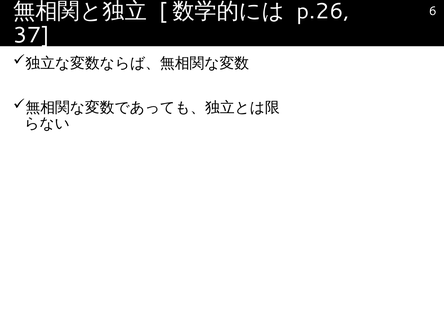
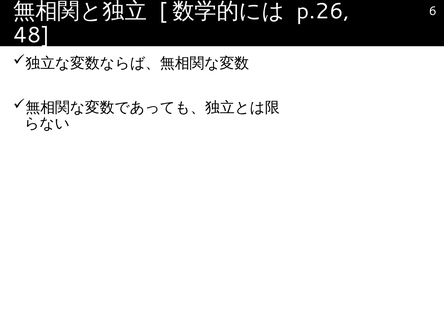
37: 37 -> 48 (31, 35)
